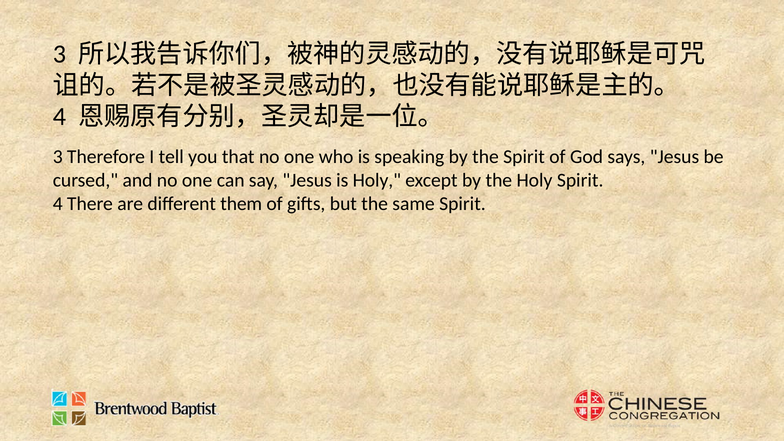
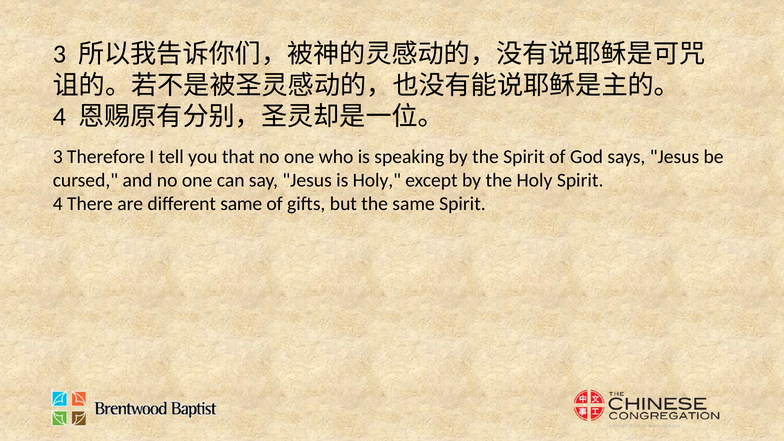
different them: them -> same (241, 204)
